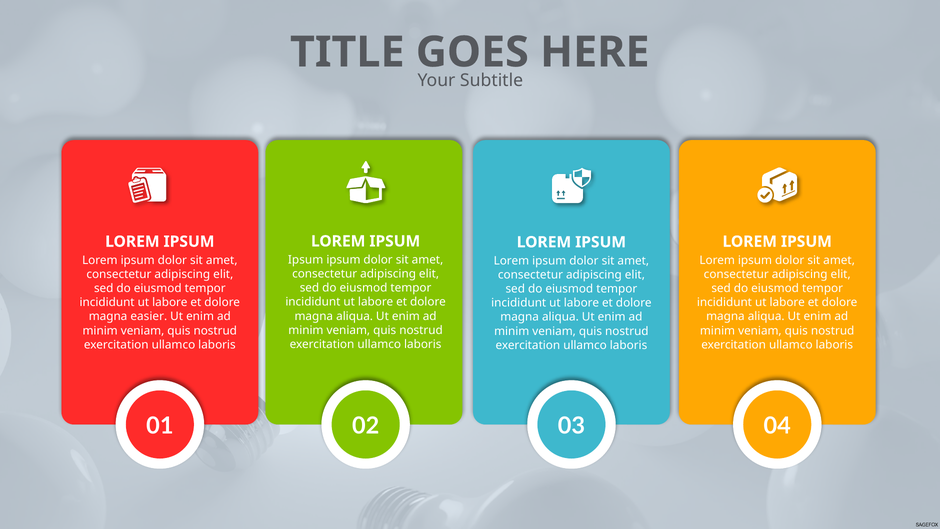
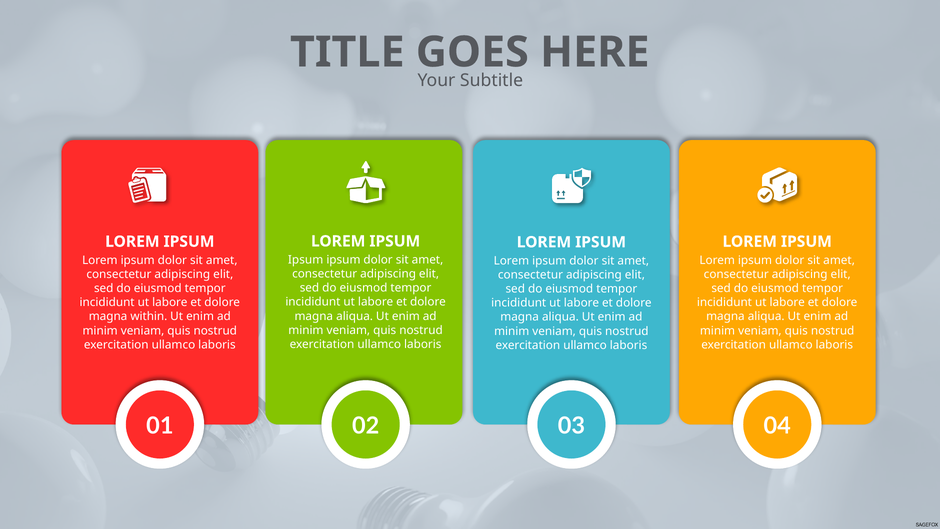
easier: easier -> within (149, 316)
